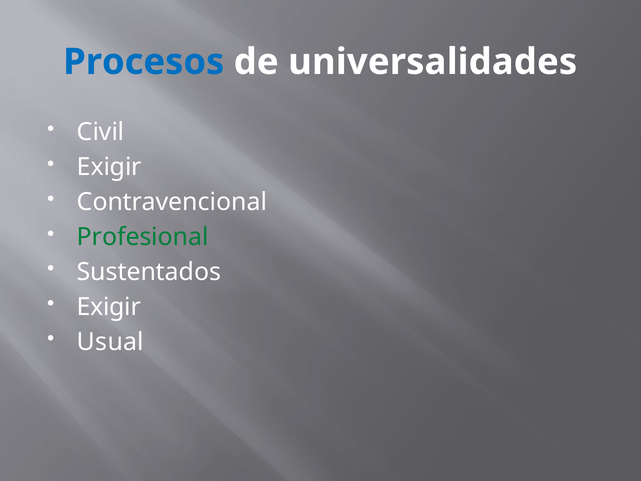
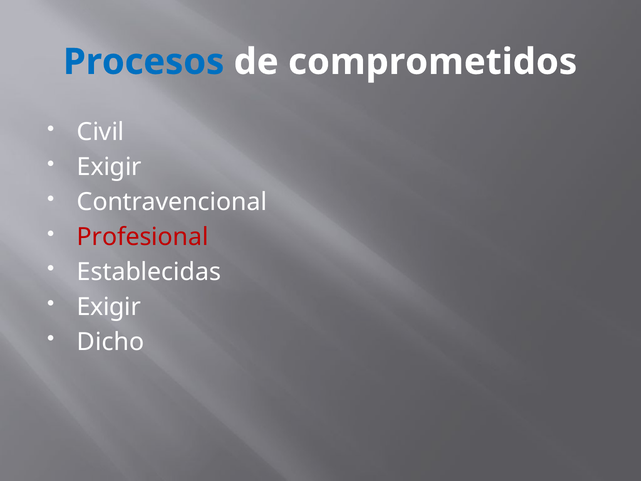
universalidades: universalidades -> comprometidos (433, 62)
Profesional colour: green -> red (143, 237)
Sustentados: Sustentados -> Establecidas (149, 272)
Usual: Usual -> Dicho (111, 342)
